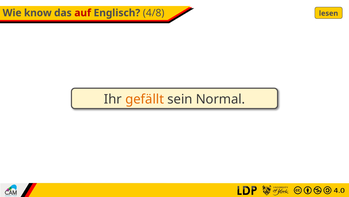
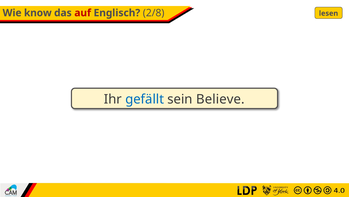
4/8: 4/8 -> 2/8 (154, 13)
gefällt colour: orange -> blue (145, 99)
Normal: Normal -> Believe (220, 99)
